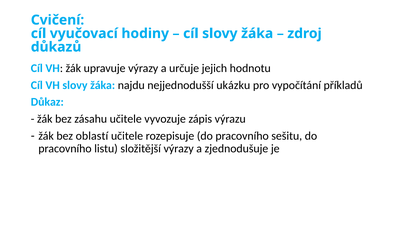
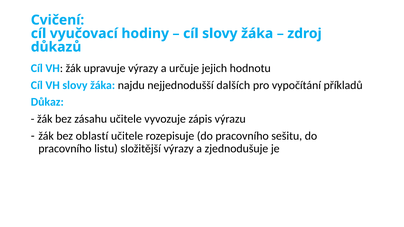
ukázku: ukázku -> dalších (233, 85)
